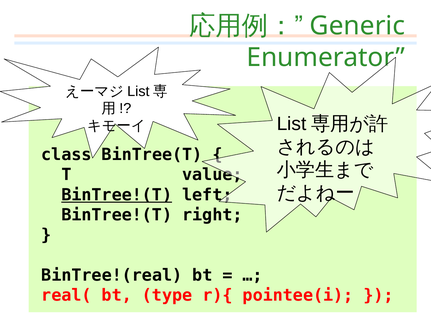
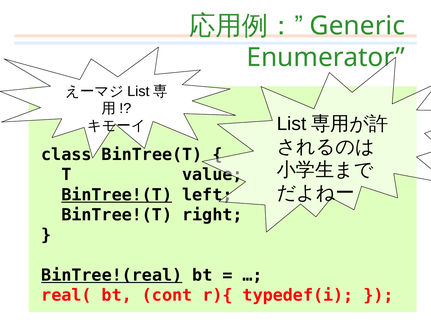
BinTree!(real underline: none -> present (112, 276)
type: type -> cont (167, 296)
pointee(i: pointee(i -> typedef(i (298, 296)
